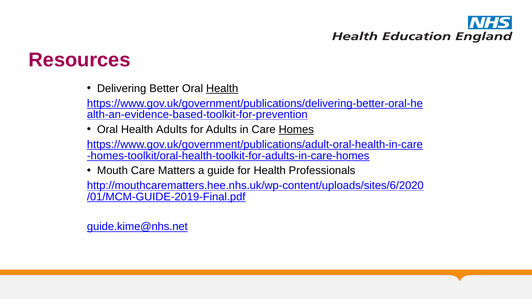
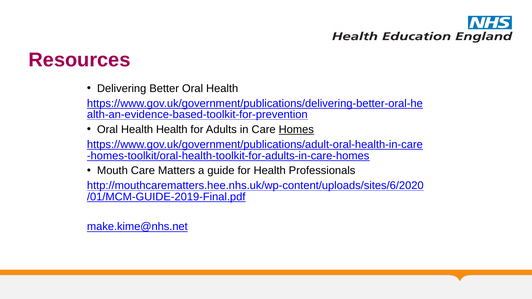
Health underline: present -> none (222, 89)
Health Adults: Adults -> Health (172, 130)
guide.kime@nhs.net: guide.kime@nhs.net -> make.kime@nhs.net (137, 227)
